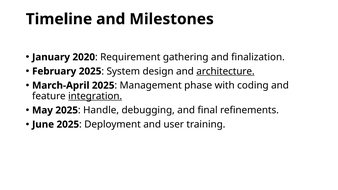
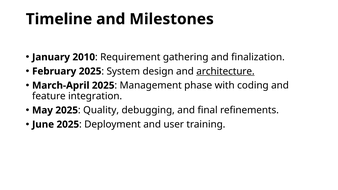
2020: 2020 -> 2010 (84, 57)
integration underline: present -> none (95, 96)
Handle: Handle -> Quality (101, 110)
